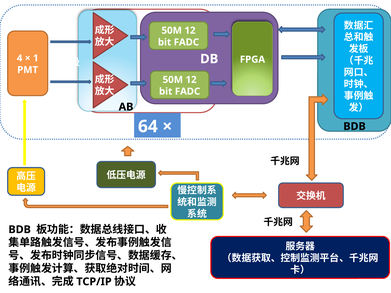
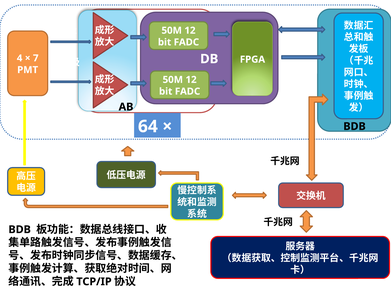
1: 1 -> 7 (36, 58)
